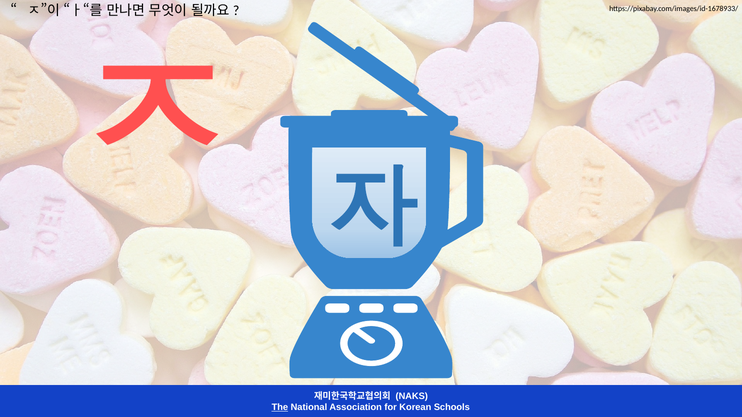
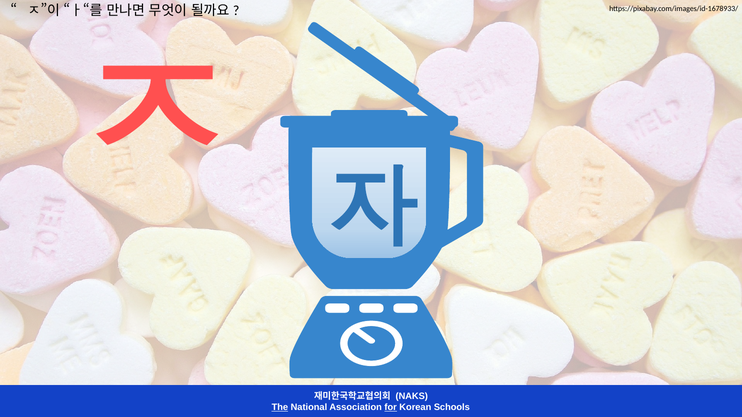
for underline: none -> present (391, 408)
